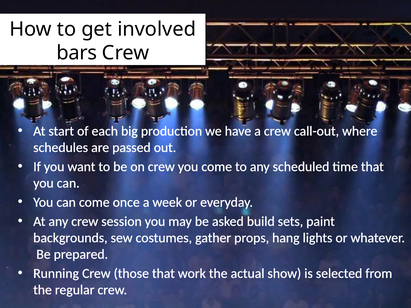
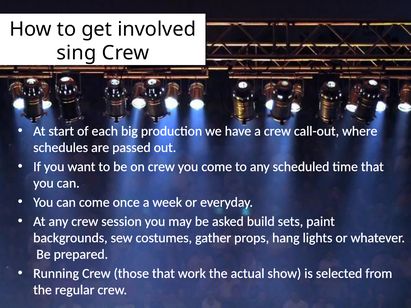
bars: bars -> sing (76, 53)
